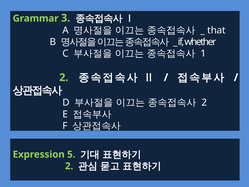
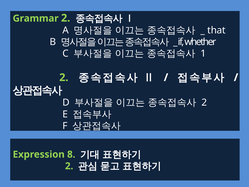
Grammar 3: 3 -> 2 (66, 18)
5: 5 -> 8 (71, 154)
